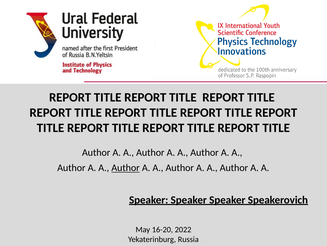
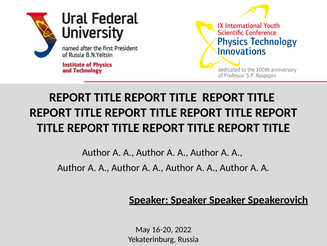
Author underline: present -> none (126, 167)
